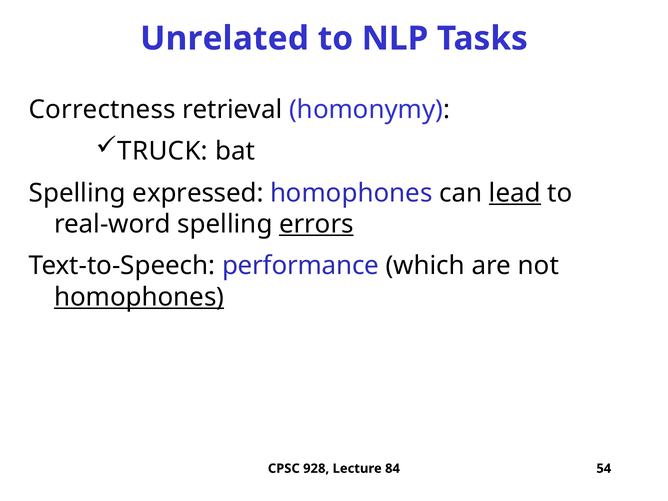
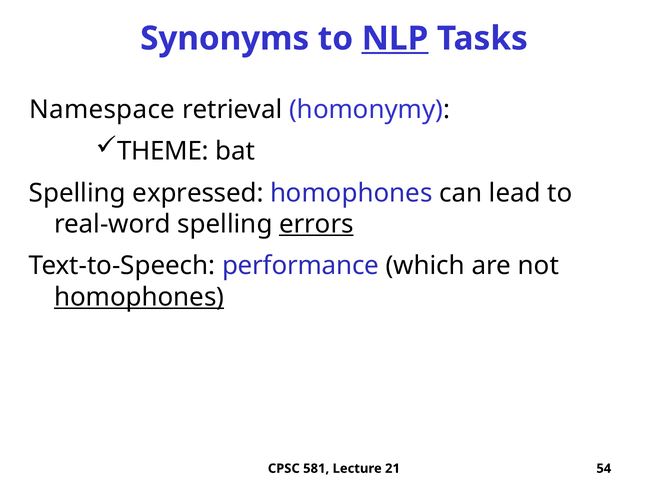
Unrelated: Unrelated -> Synonyms (225, 38)
NLP underline: none -> present (395, 38)
Correctness: Correctness -> Namespace (102, 110)
TRUCK: TRUCK -> THEME (163, 151)
lead underline: present -> none (515, 193)
928: 928 -> 581 (316, 469)
84: 84 -> 21 (393, 469)
